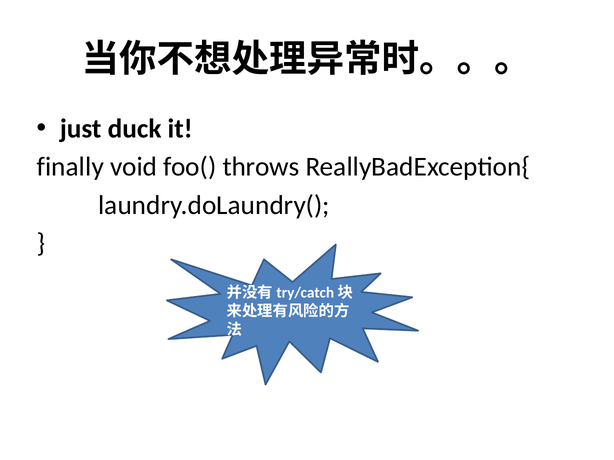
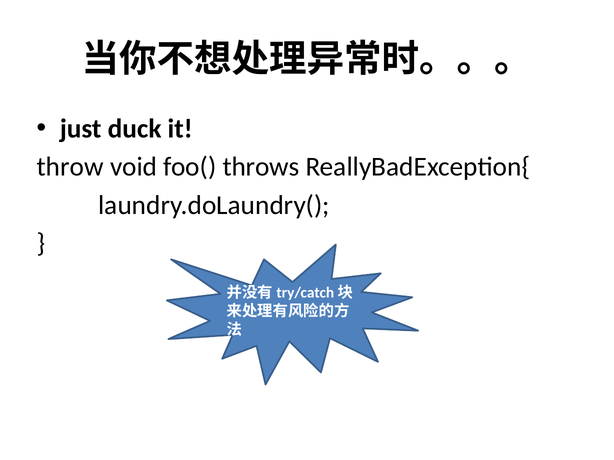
finally: finally -> throw (70, 167)
